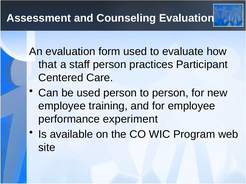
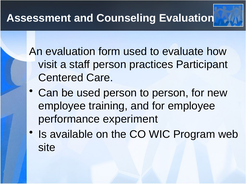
that: that -> visit (48, 65)
